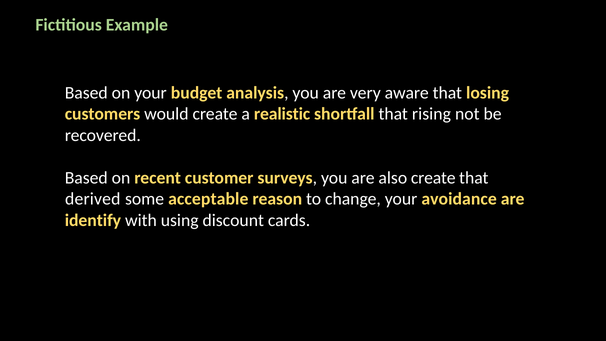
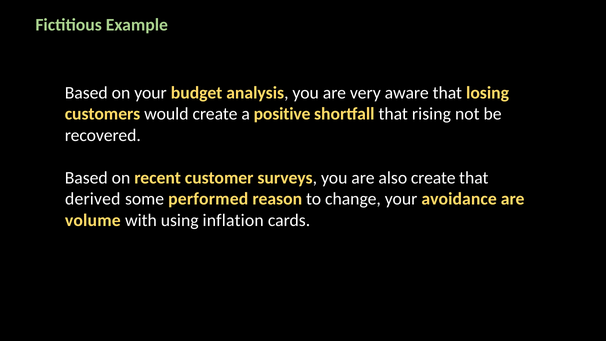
realistic: realistic -> positive (282, 114)
acceptable: acceptable -> performed (208, 199)
identify: identify -> volume (93, 220)
discount: discount -> inflation (233, 220)
